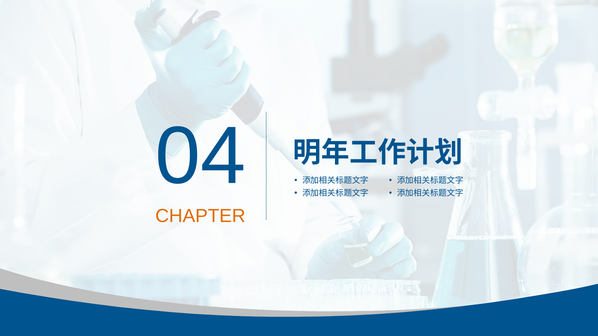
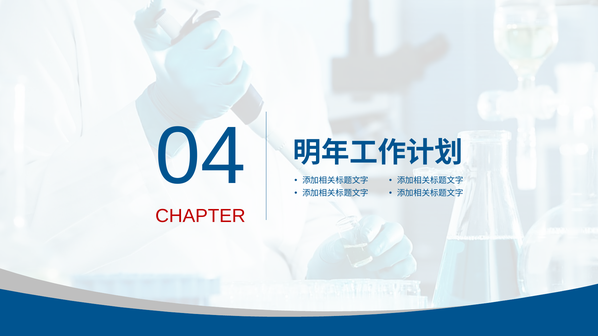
CHAPTER colour: orange -> red (200, 216)
